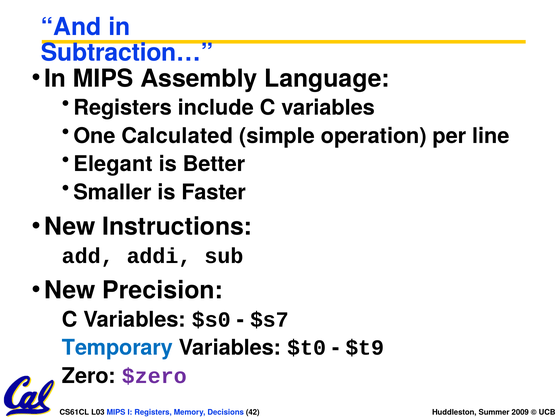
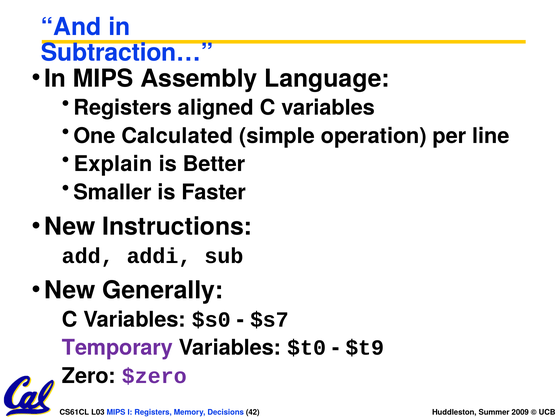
include: include -> aligned (216, 108)
Elegant: Elegant -> Explain (113, 164)
Precision: Precision -> Generally (163, 290)
Temporary colour: blue -> purple (117, 348)
